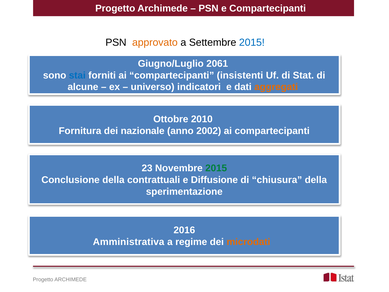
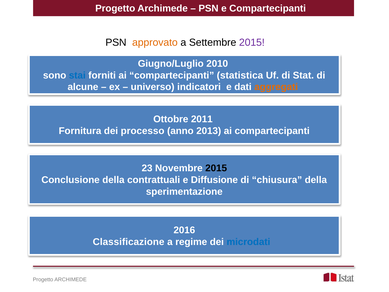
2015 colour: blue -> purple (252, 42)
2061: 2061 -> 2010 (217, 64)
insistenti: insistenti -> statistica (240, 75)
2010: 2010 -> 2011 (202, 119)
nazionale: nazionale -> processo (143, 131)
2002: 2002 -> 2013 (209, 131)
2015 colour: green -> black (216, 168)
Amministrativa: Amministrativa -> Classificazione (129, 242)
microdati colour: orange -> blue (248, 242)
